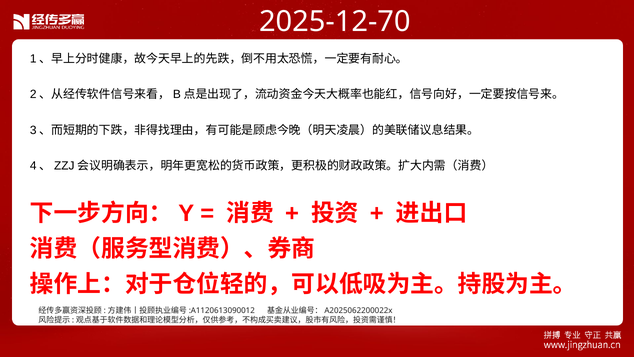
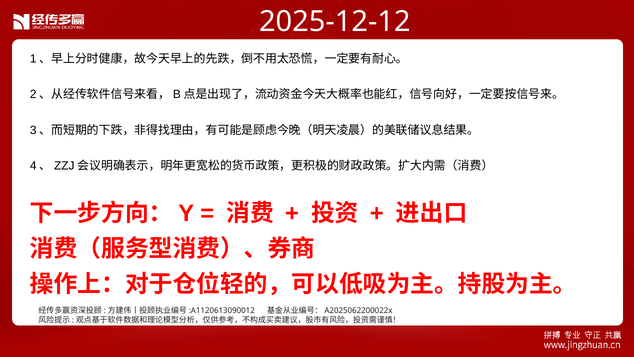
2025-12-70: 2025-12-70 -> 2025-12-12 (335, 22)
